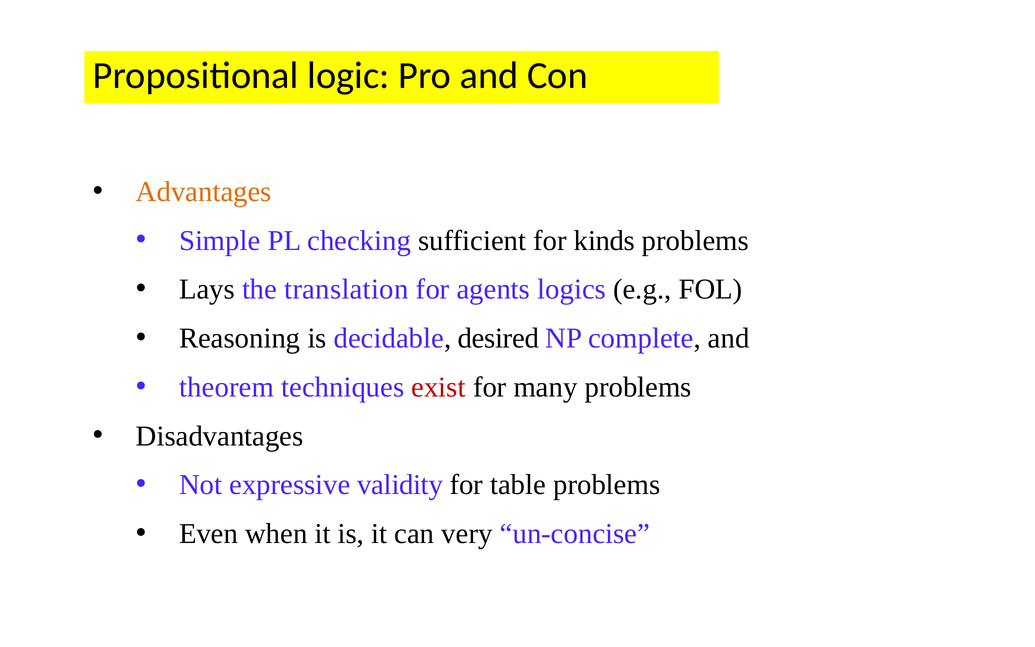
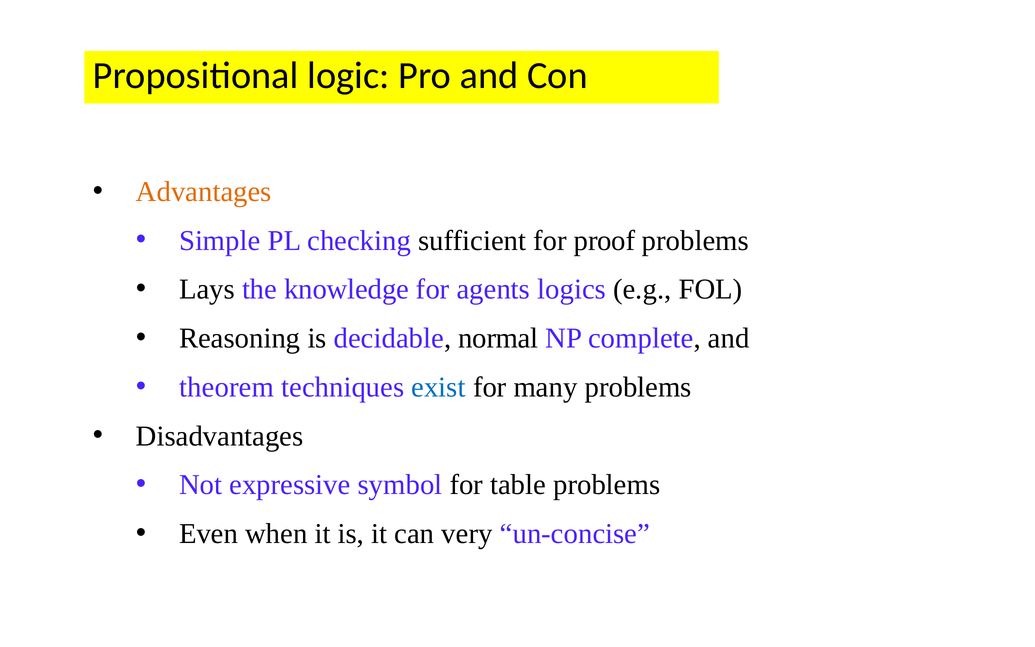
kinds: kinds -> proof (605, 240)
translation: translation -> knowledge (347, 289)
desired: desired -> normal (498, 338)
exist colour: red -> blue (438, 387)
validity: validity -> symbol (400, 485)
